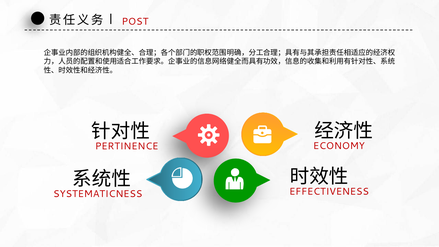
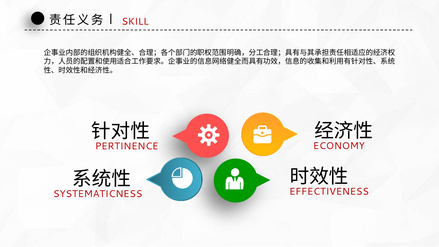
POST: POST -> SKILL (135, 22)
